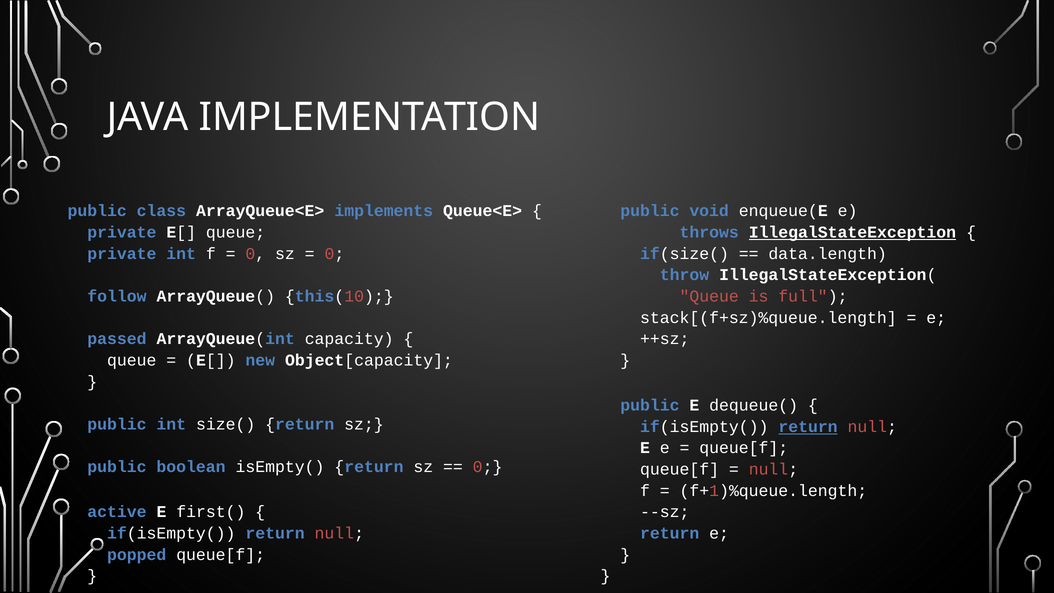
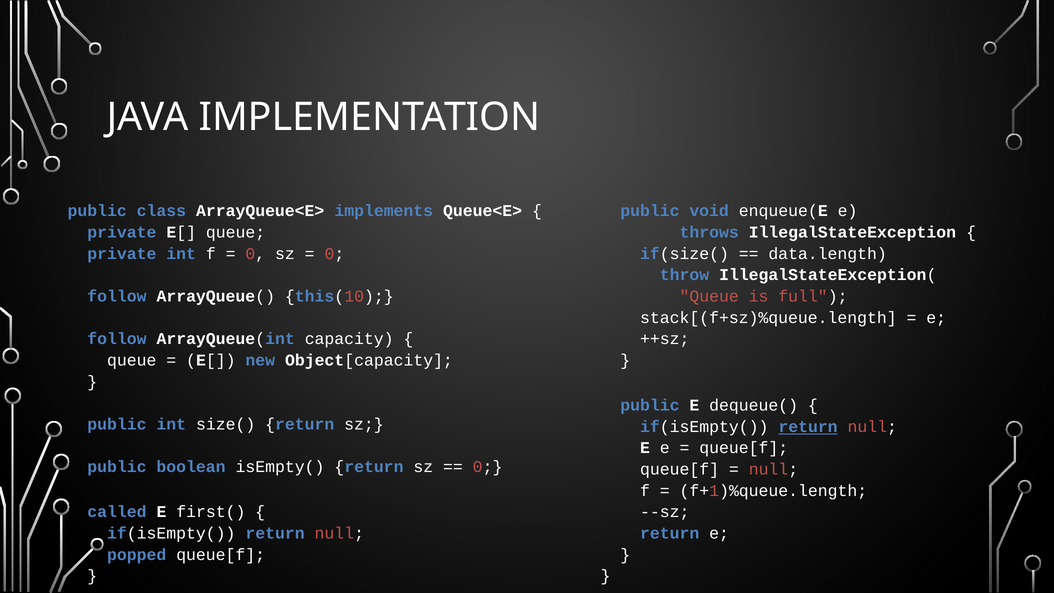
IllegalStateException underline: present -> none (852, 232)
passed: passed -> follow (117, 339)
active: active -> called (117, 512)
